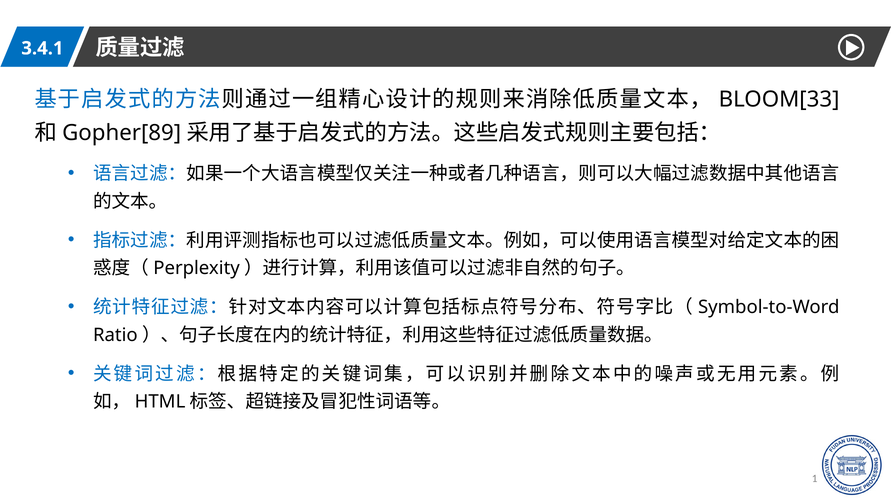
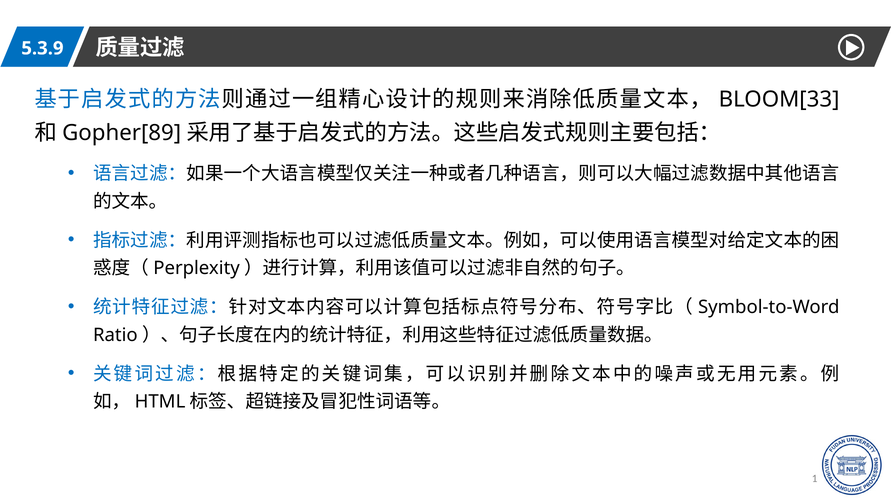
3.4.1: 3.4.1 -> 5.3.9 (42, 48)
